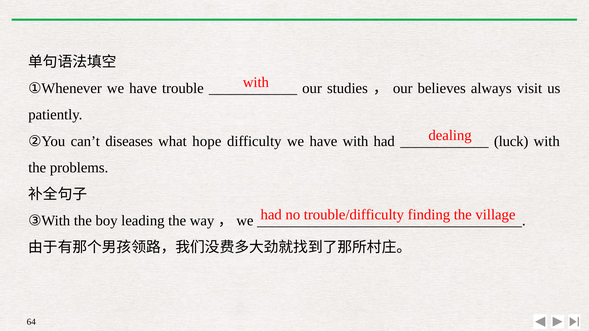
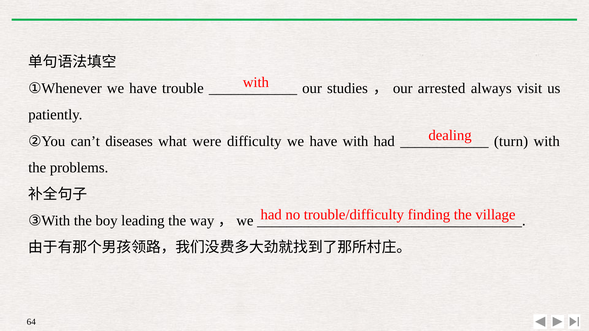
believes: believes -> arrested (442, 88)
hope: hope -> were (207, 141)
luck: luck -> turn (511, 141)
